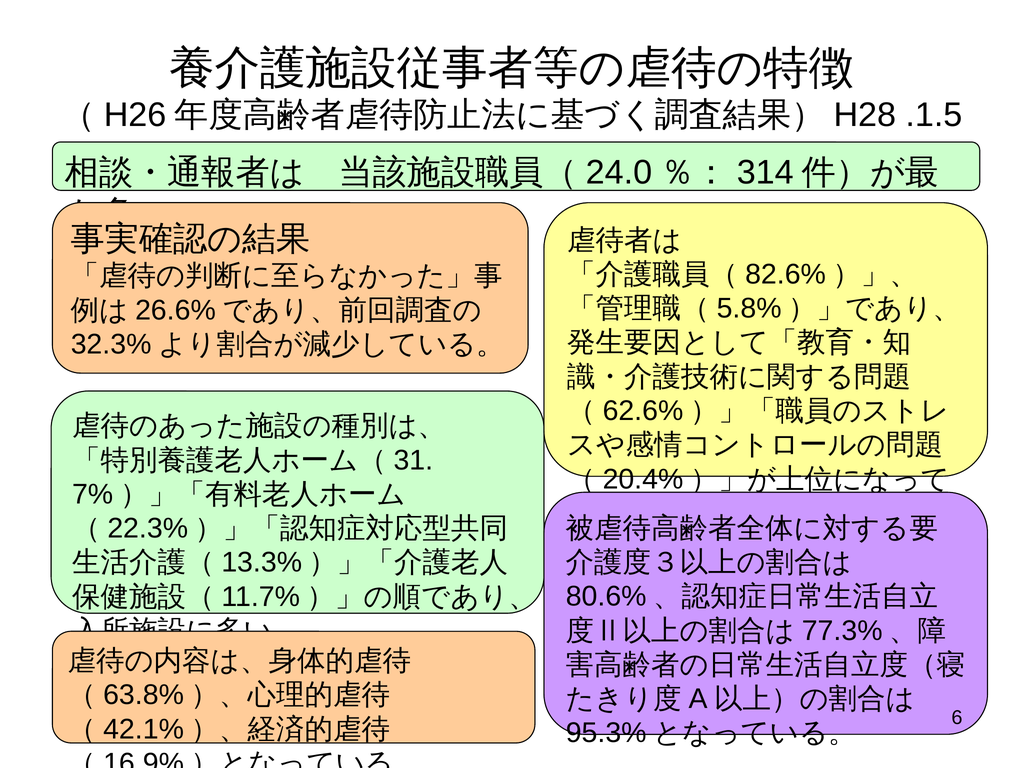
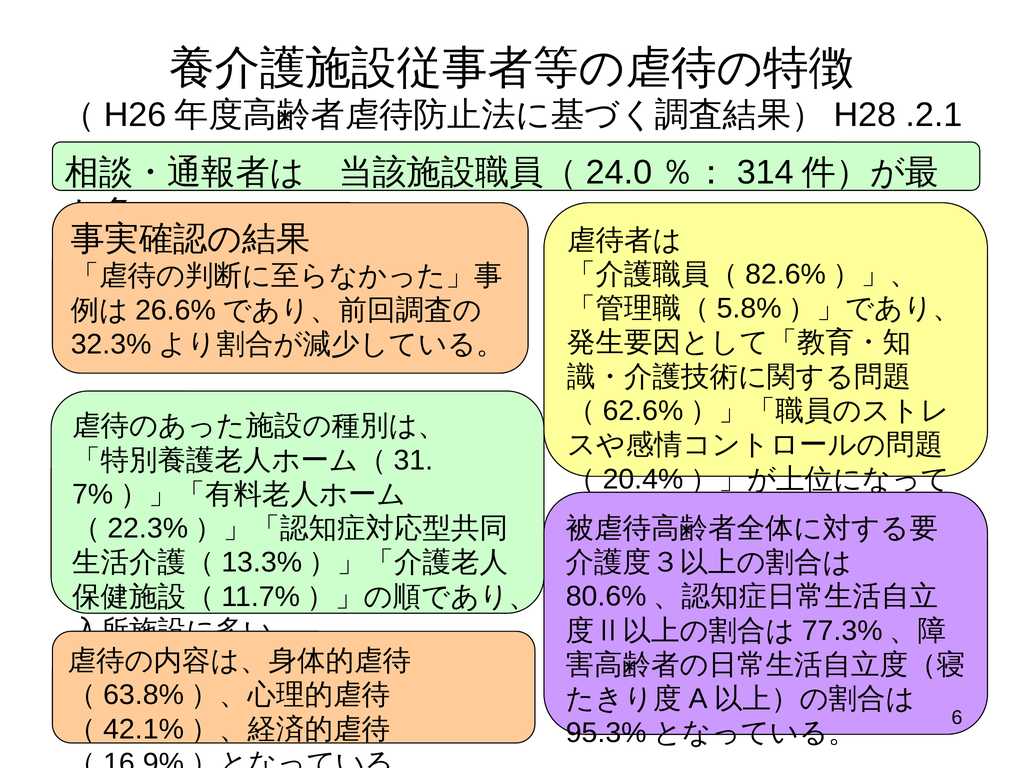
.1.5: .1.5 -> .2.1 (934, 115)
